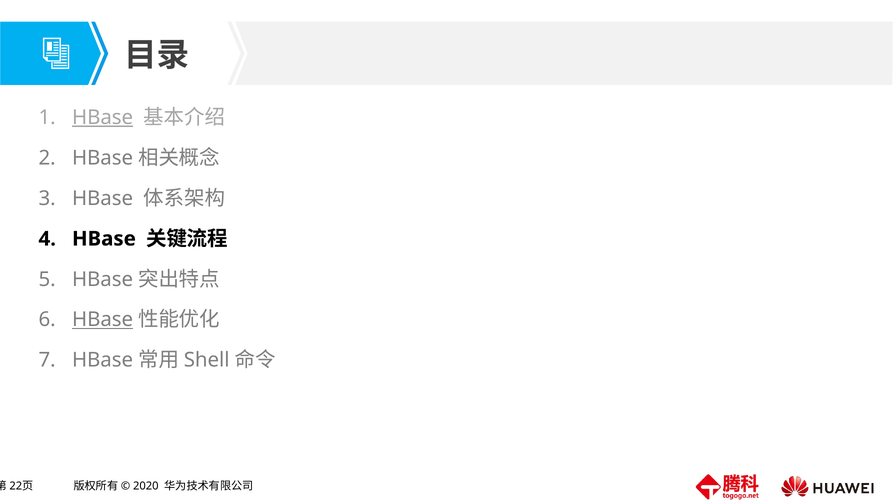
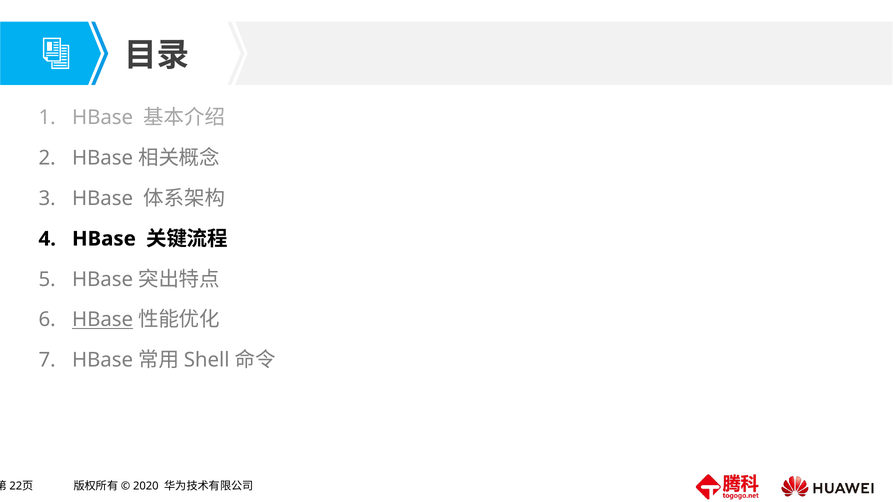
HBase underline: present -> none (103, 117)
